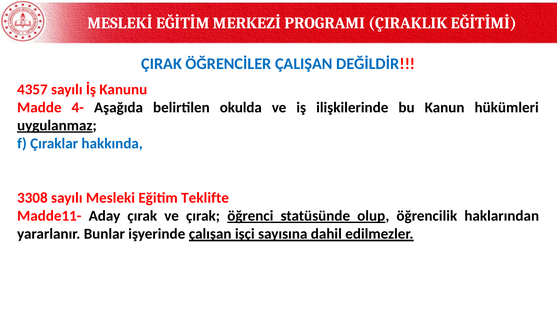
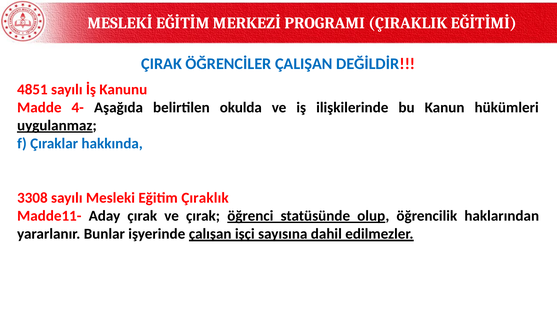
4357: 4357 -> 4851 (32, 90)
Teklifte: Teklifte -> Çıraklık (205, 198)
